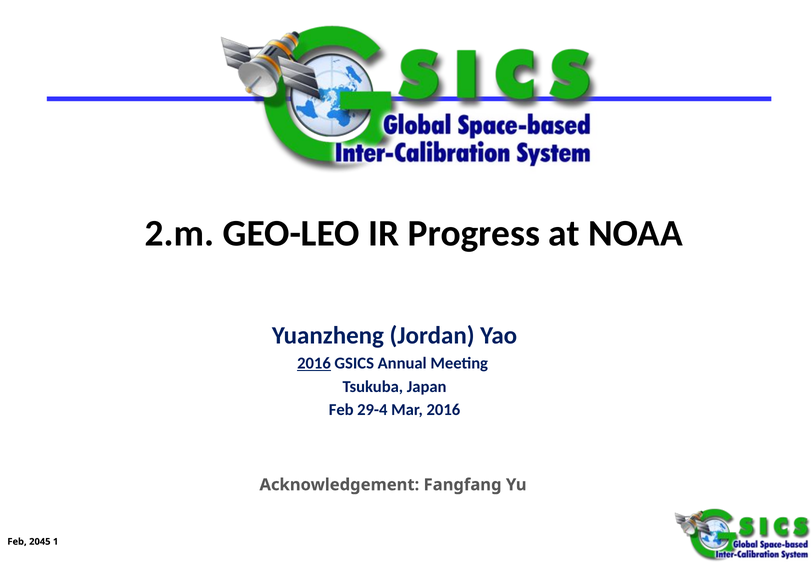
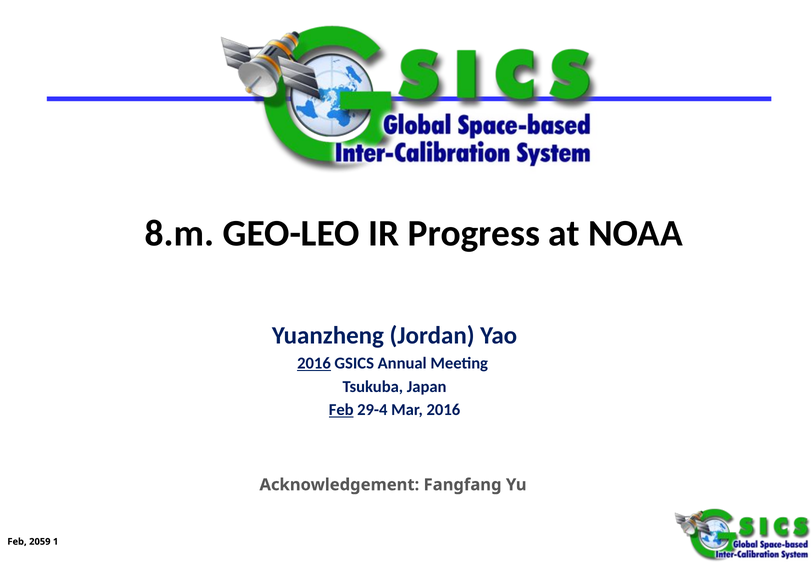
2.m: 2.m -> 8.m (180, 233)
Feb underline: none -> present (341, 410)
2045: 2045 -> 2059 (40, 542)
